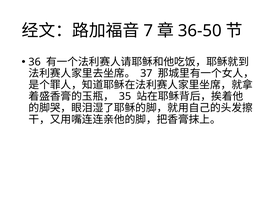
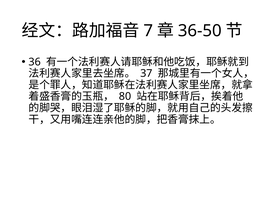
35: 35 -> 80 (125, 97)
